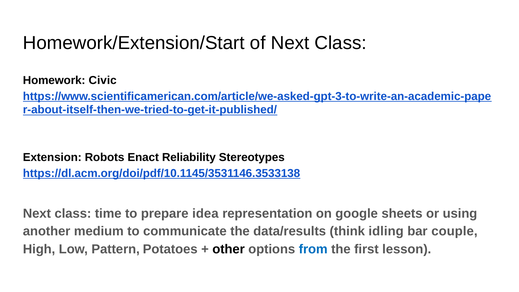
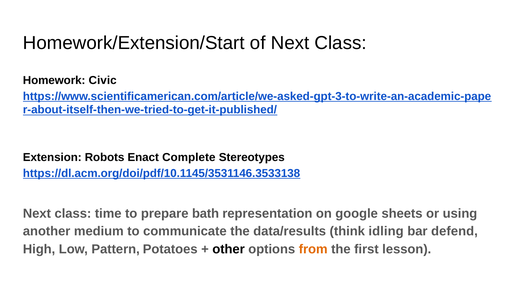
Reliability: Reliability -> Complete (189, 157)
idea: idea -> bath (206, 213)
couple: couple -> defend (454, 231)
from colour: blue -> orange (313, 249)
